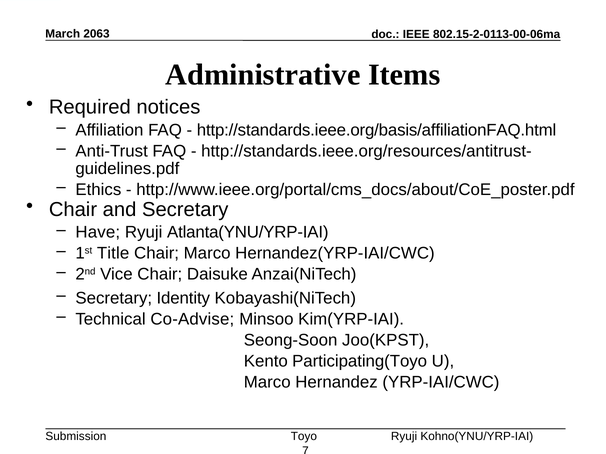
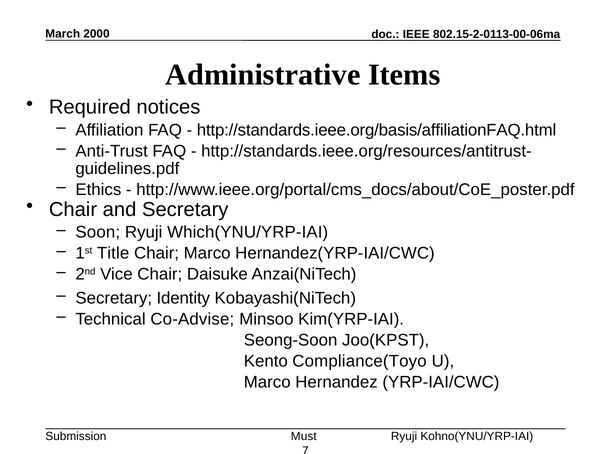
2063: 2063 -> 2000 (96, 34)
Have: Have -> Soon (98, 233)
Atlanta(YNU/YRP-IAI: Atlanta(YNU/YRP-IAI -> Which(YNU/YRP-IAI (248, 233)
Participating(Toyo: Participating(Toyo -> Compliance(Toyo (360, 361)
Toyo: Toyo -> Must (304, 437)
